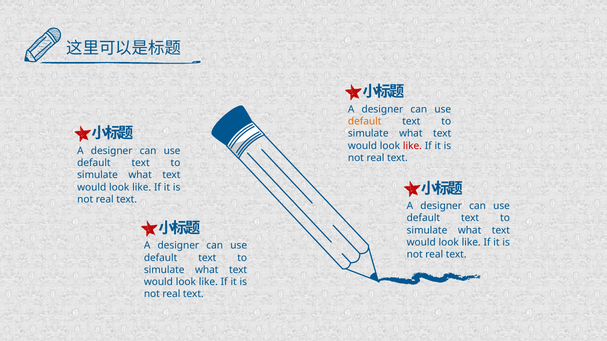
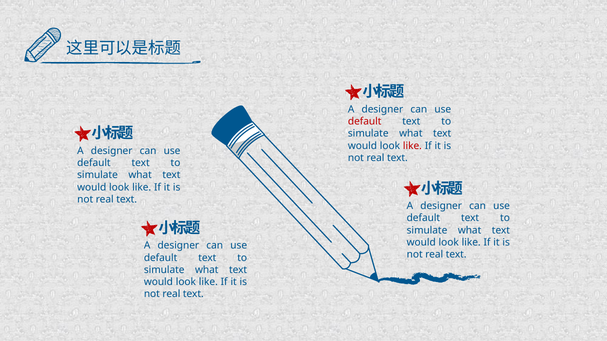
default colour: orange -> red (365, 122)
